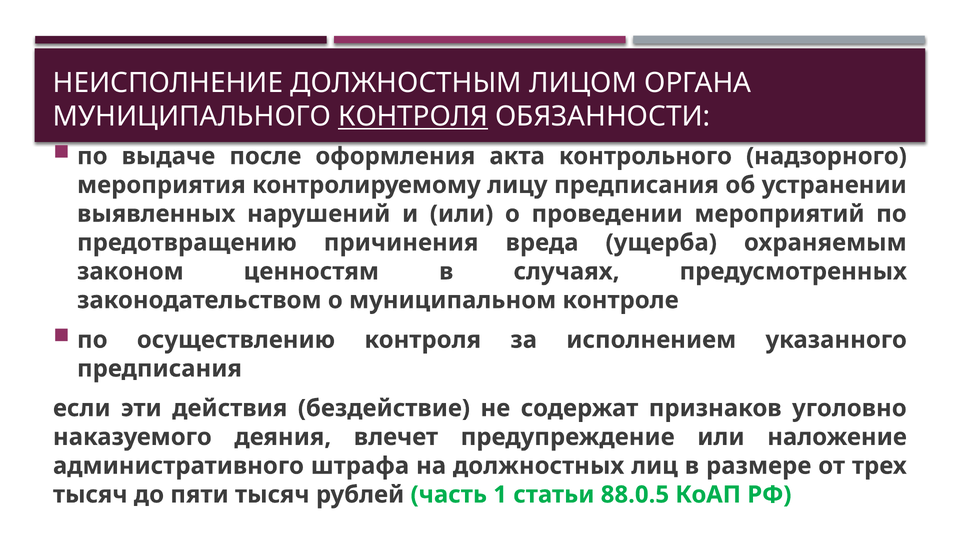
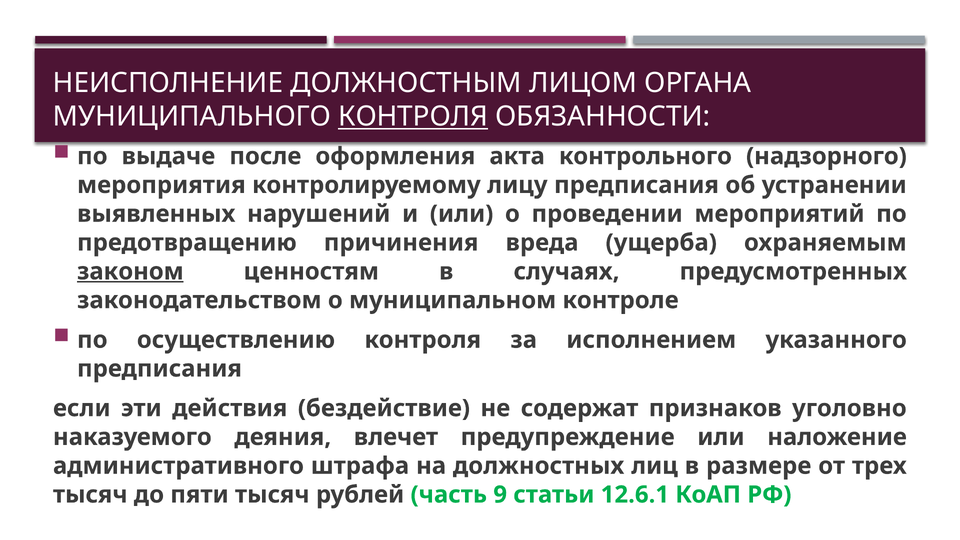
законом underline: none -> present (130, 271)
1: 1 -> 9 (500, 495)
88.0.5: 88.0.5 -> 12.6.1 (635, 495)
